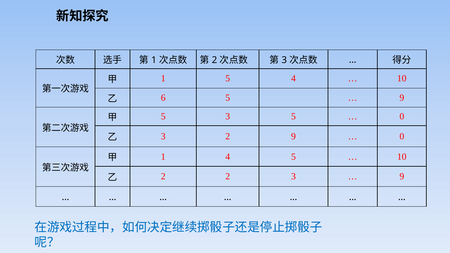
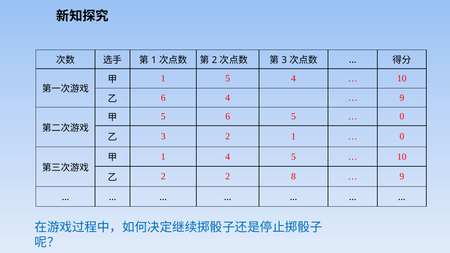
6 5: 5 -> 4 (228, 98)
5 3: 3 -> 6 (228, 117)
2 9: 9 -> 1 (293, 136)
2 3: 3 -> 8 (293, 177)
